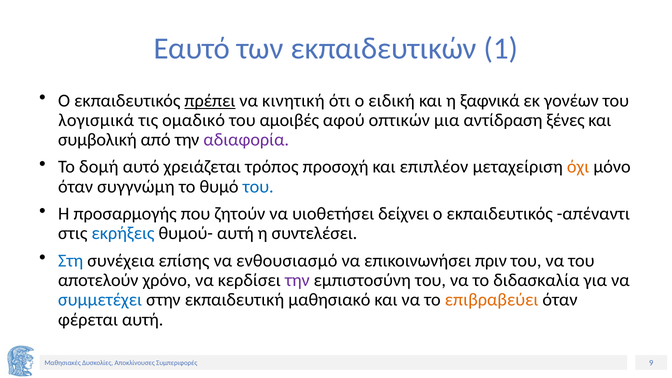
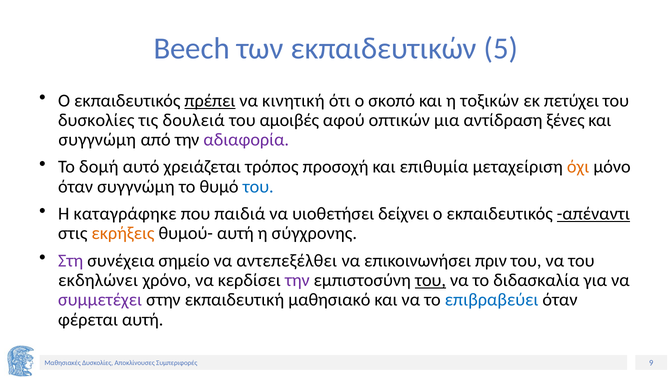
Εαυτό: Εαυτό -> Beech (192, 49)
1: 1 -> 5 (501, 49)
ειδική: ειδική -> σκοπό (392, 101)
ξαφνικά: ξαφνικά -> τοξικών (490, 101)
γονέων: γονέων -> πετύχει (571, 101)
λογισμικά: λογισμικά -> δυσκολίες (96, 120)
ομαδικό: ομαδικό -> δουλειά (194, 120)
συμβολική: συμβολική -> συγγνώμη (97, 140)
επιπλέον: επιπλέον -> επιθυμία (434, 167)
προσαρμογής: προσαρμογής -> καταγράφηκε (125, 214)
ζητούν: ζητούν -> παιδιά (240, 214)
απέναντι underline: none -> present (593, 214)
εκρήξεις colour: blue -> orange (123, 233)
συντελέσει: συντελέσει -> σύγχρονης (314, 233)
Στη colour: blue -> purple (71, 261)
επίσης: επίσης -> σημείο (184, 261)
ενθουσιασμό: ενθουσιασμό -> αντεπεξέλθει (287, 261)
αποτελούν: αποτελούν -> εκδηλώνει (98, 280)
του underline: none -> present (430, 280)
συμμετέχει colour: blue -> purple (100, 300)
επιβραβεύει colour: orange -> blue (492, 300)
